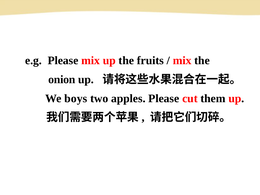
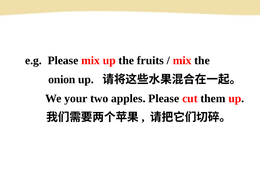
boys: boys -> your (76, 98)
